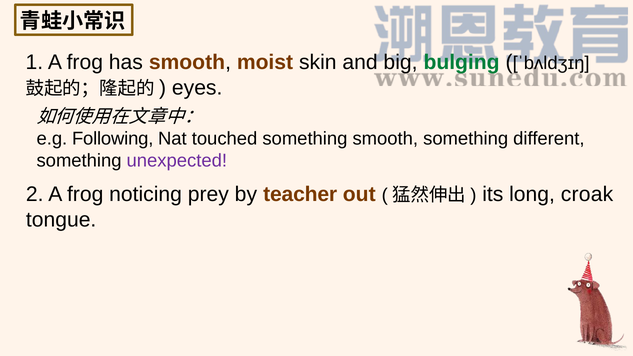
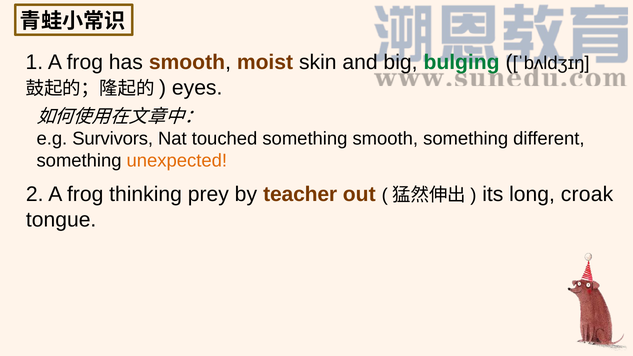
Following: Following -> Survivors (113, 139)
unexpected colour: purple -> orange (177, 161)
noticing: noticing -> thinking (146, 194)
